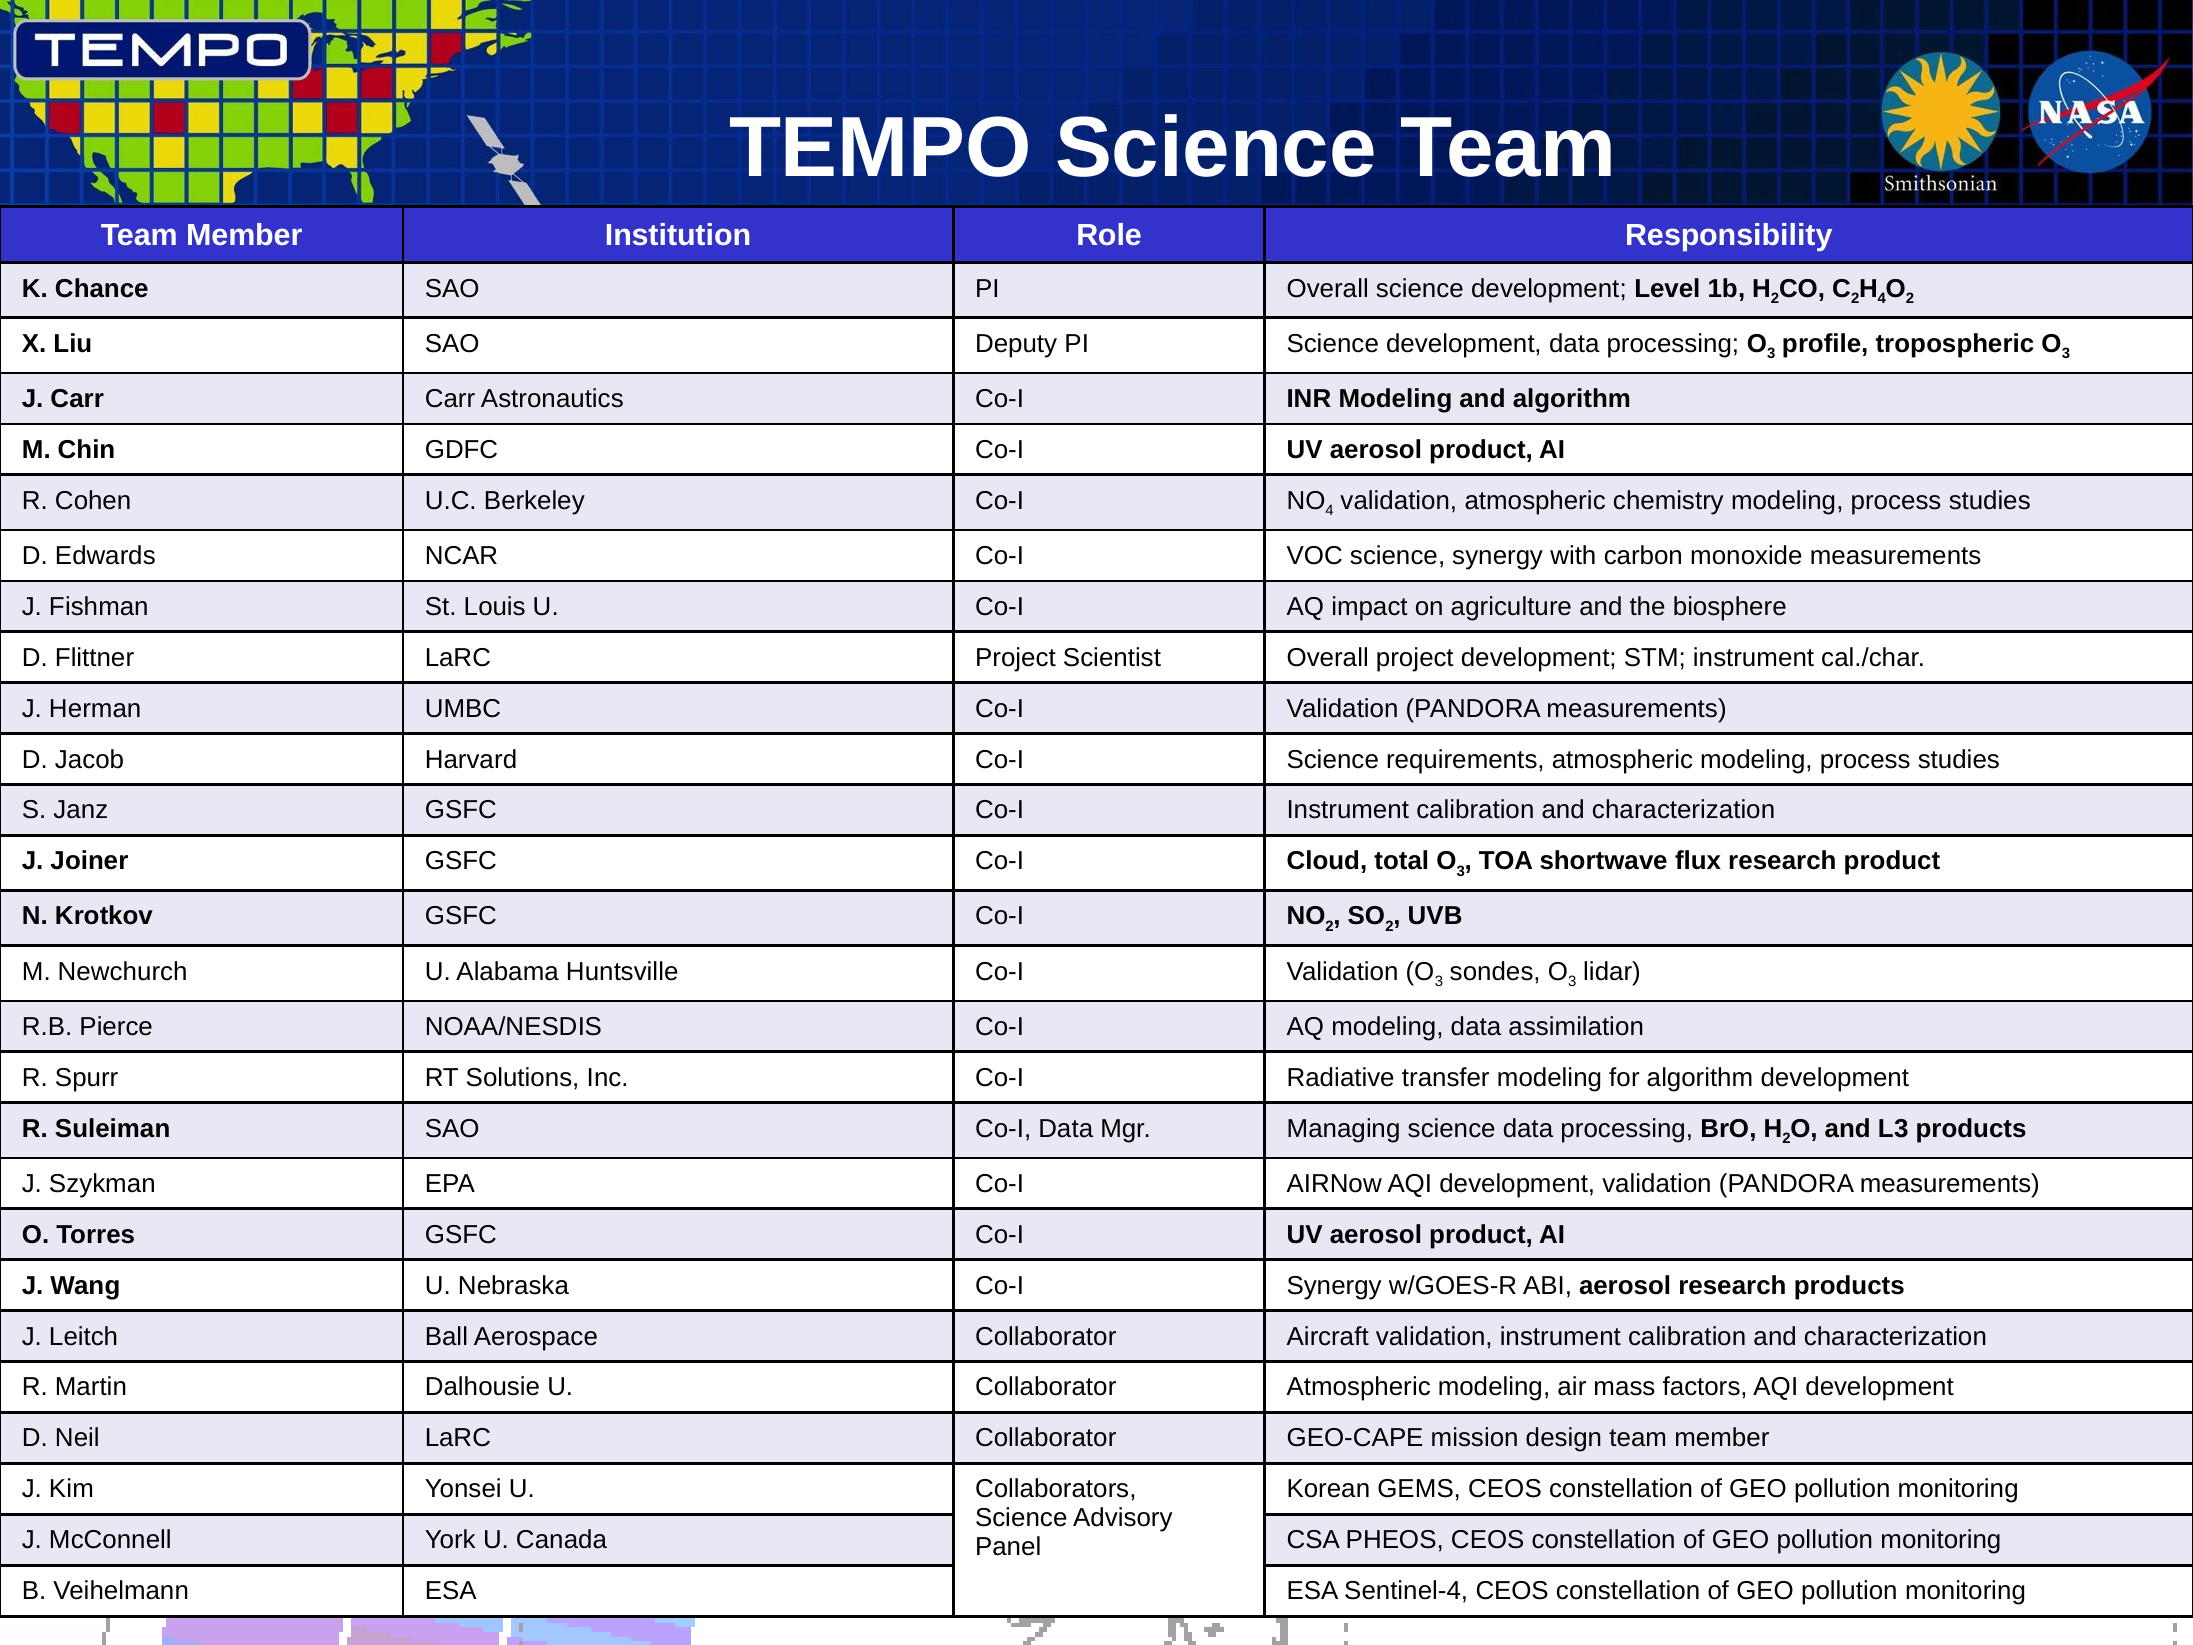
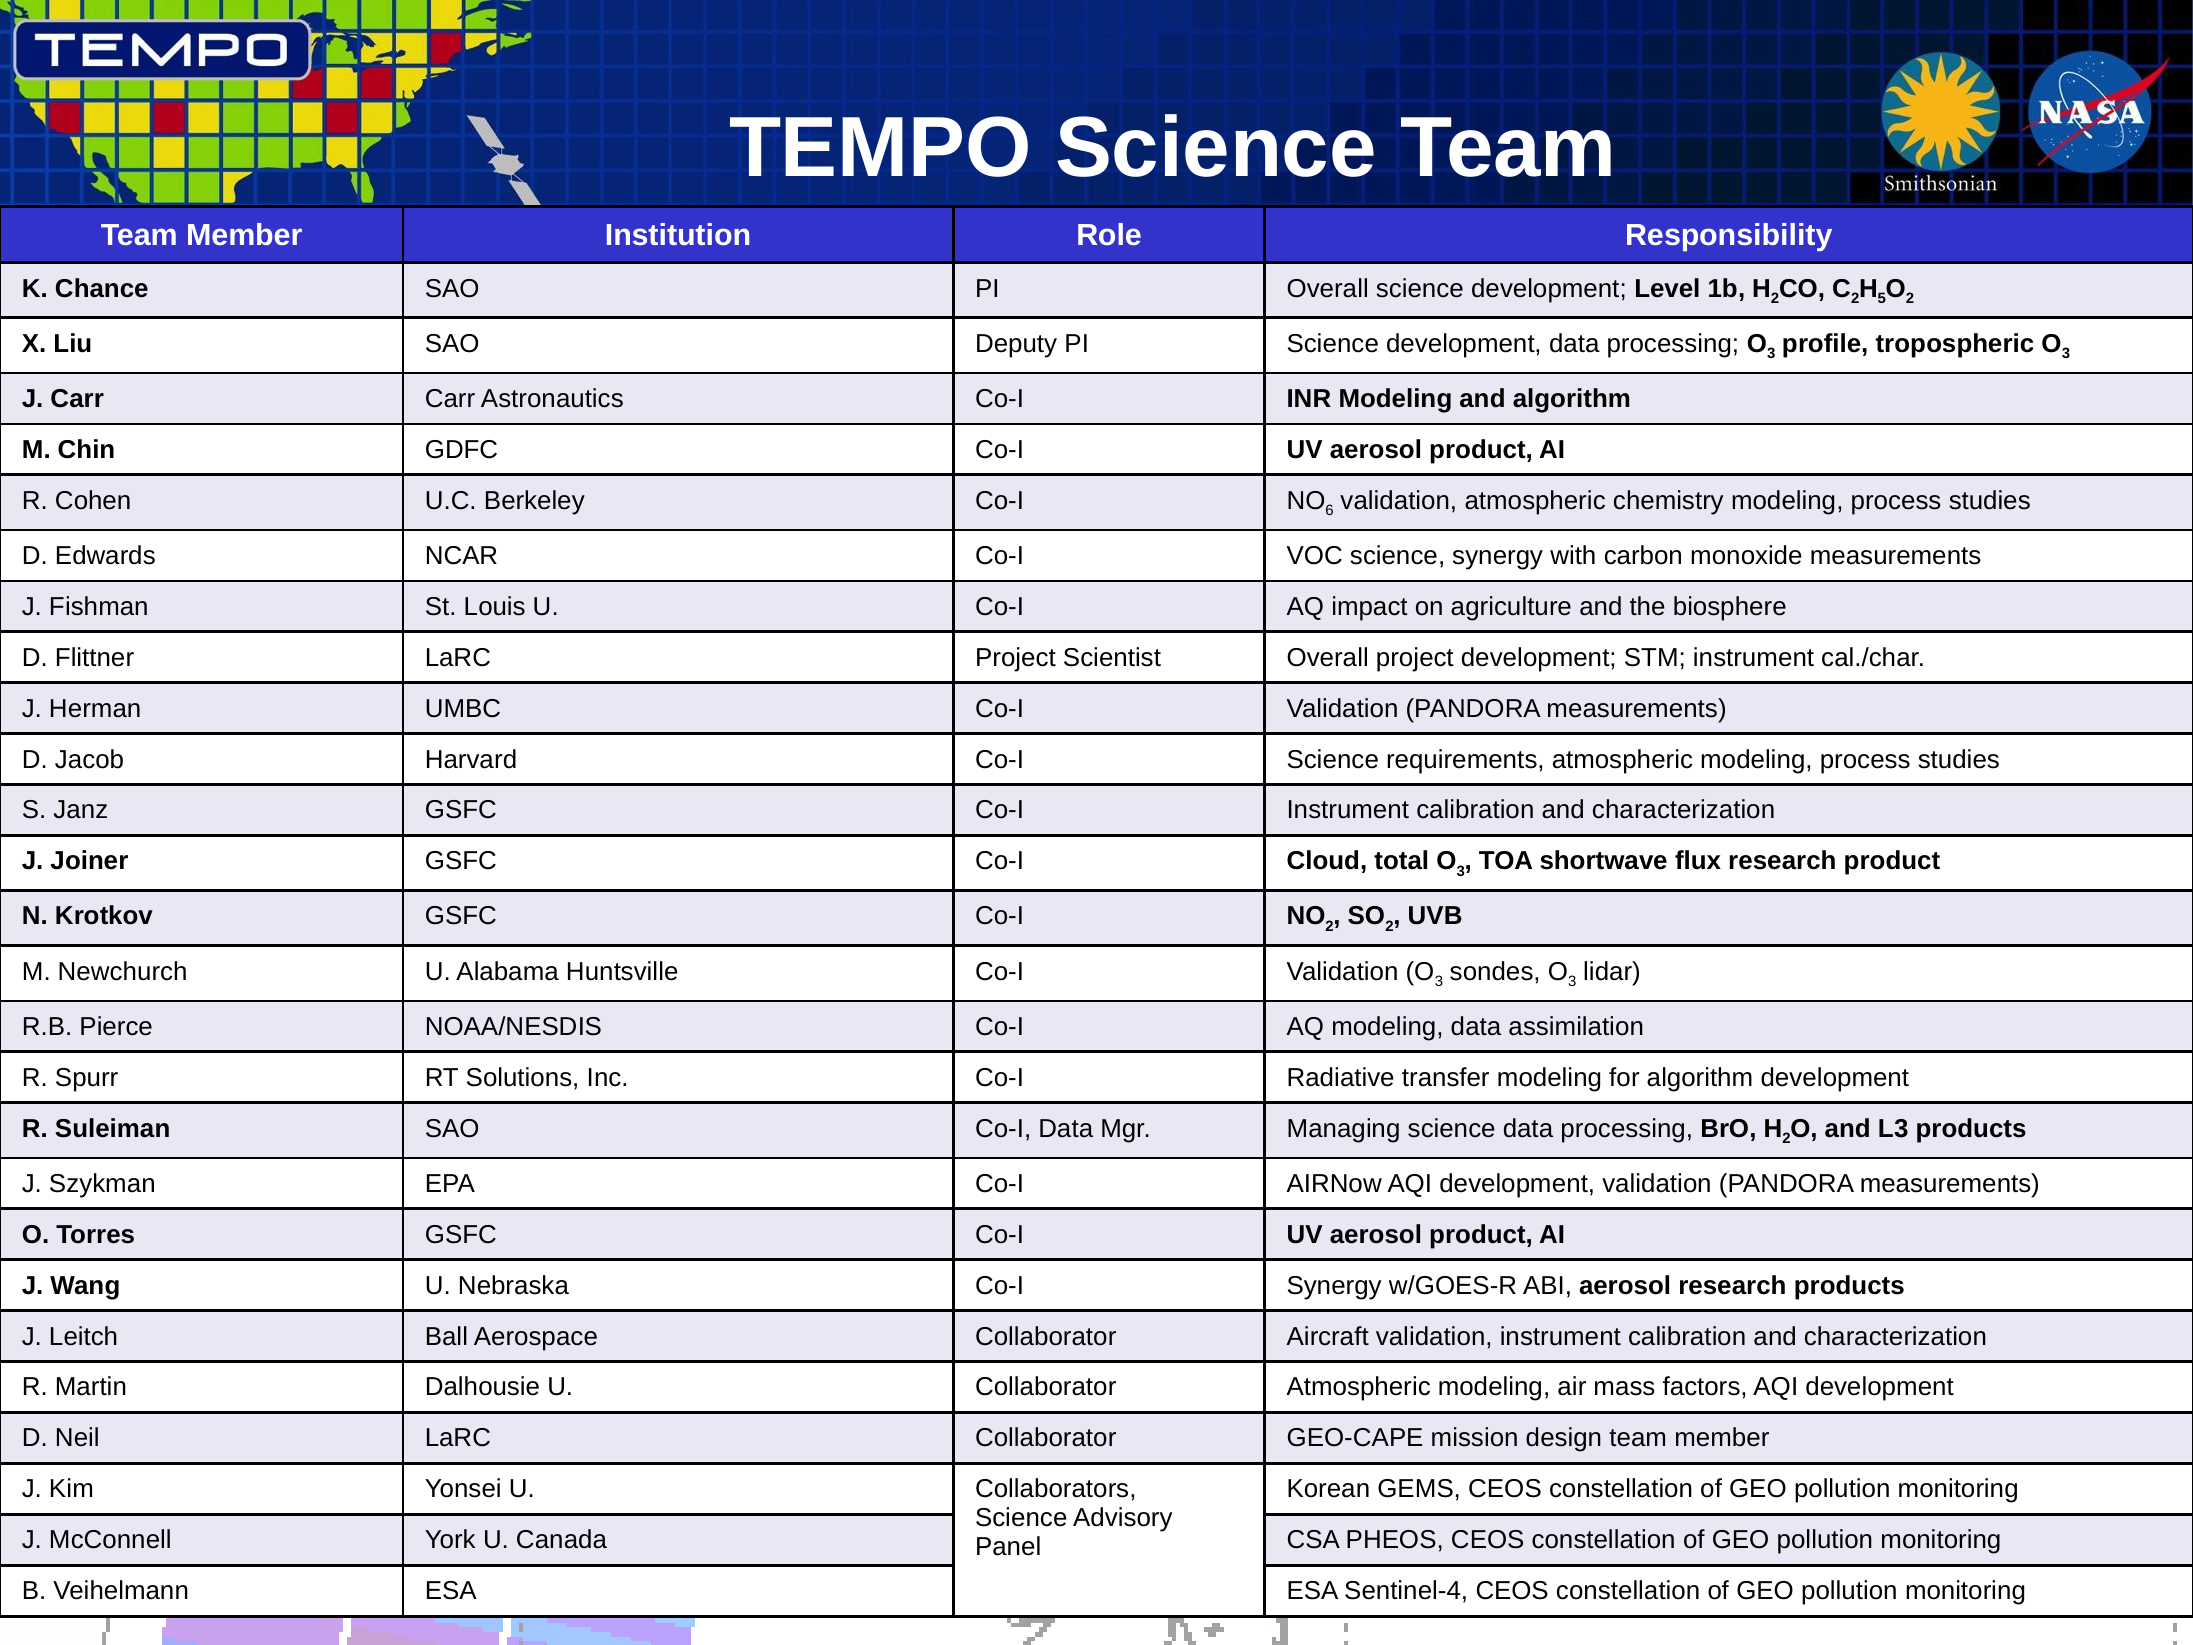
4: 4 -> 5 (1882, 299)
4: 4 -> 6 (1330, 511)
